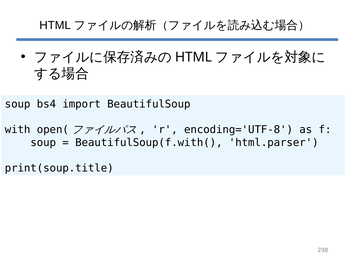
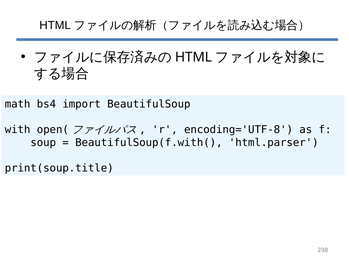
soup: soup -> math (18, 104)
